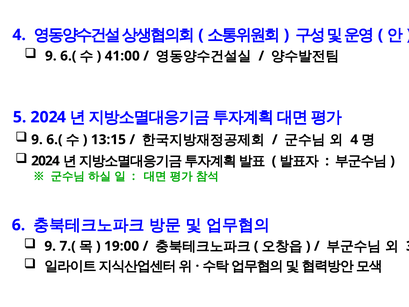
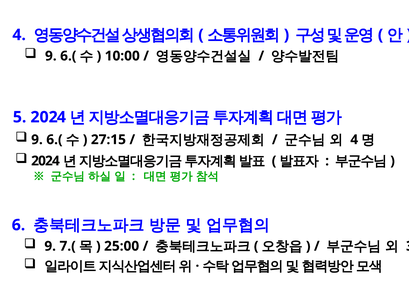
41:00: 41:00 -> 10:00 (122, 56)
13:15: 13:15 -> 27:15 (108, 140)
19:00: 19:00 -> 25:00 (122, 246)
